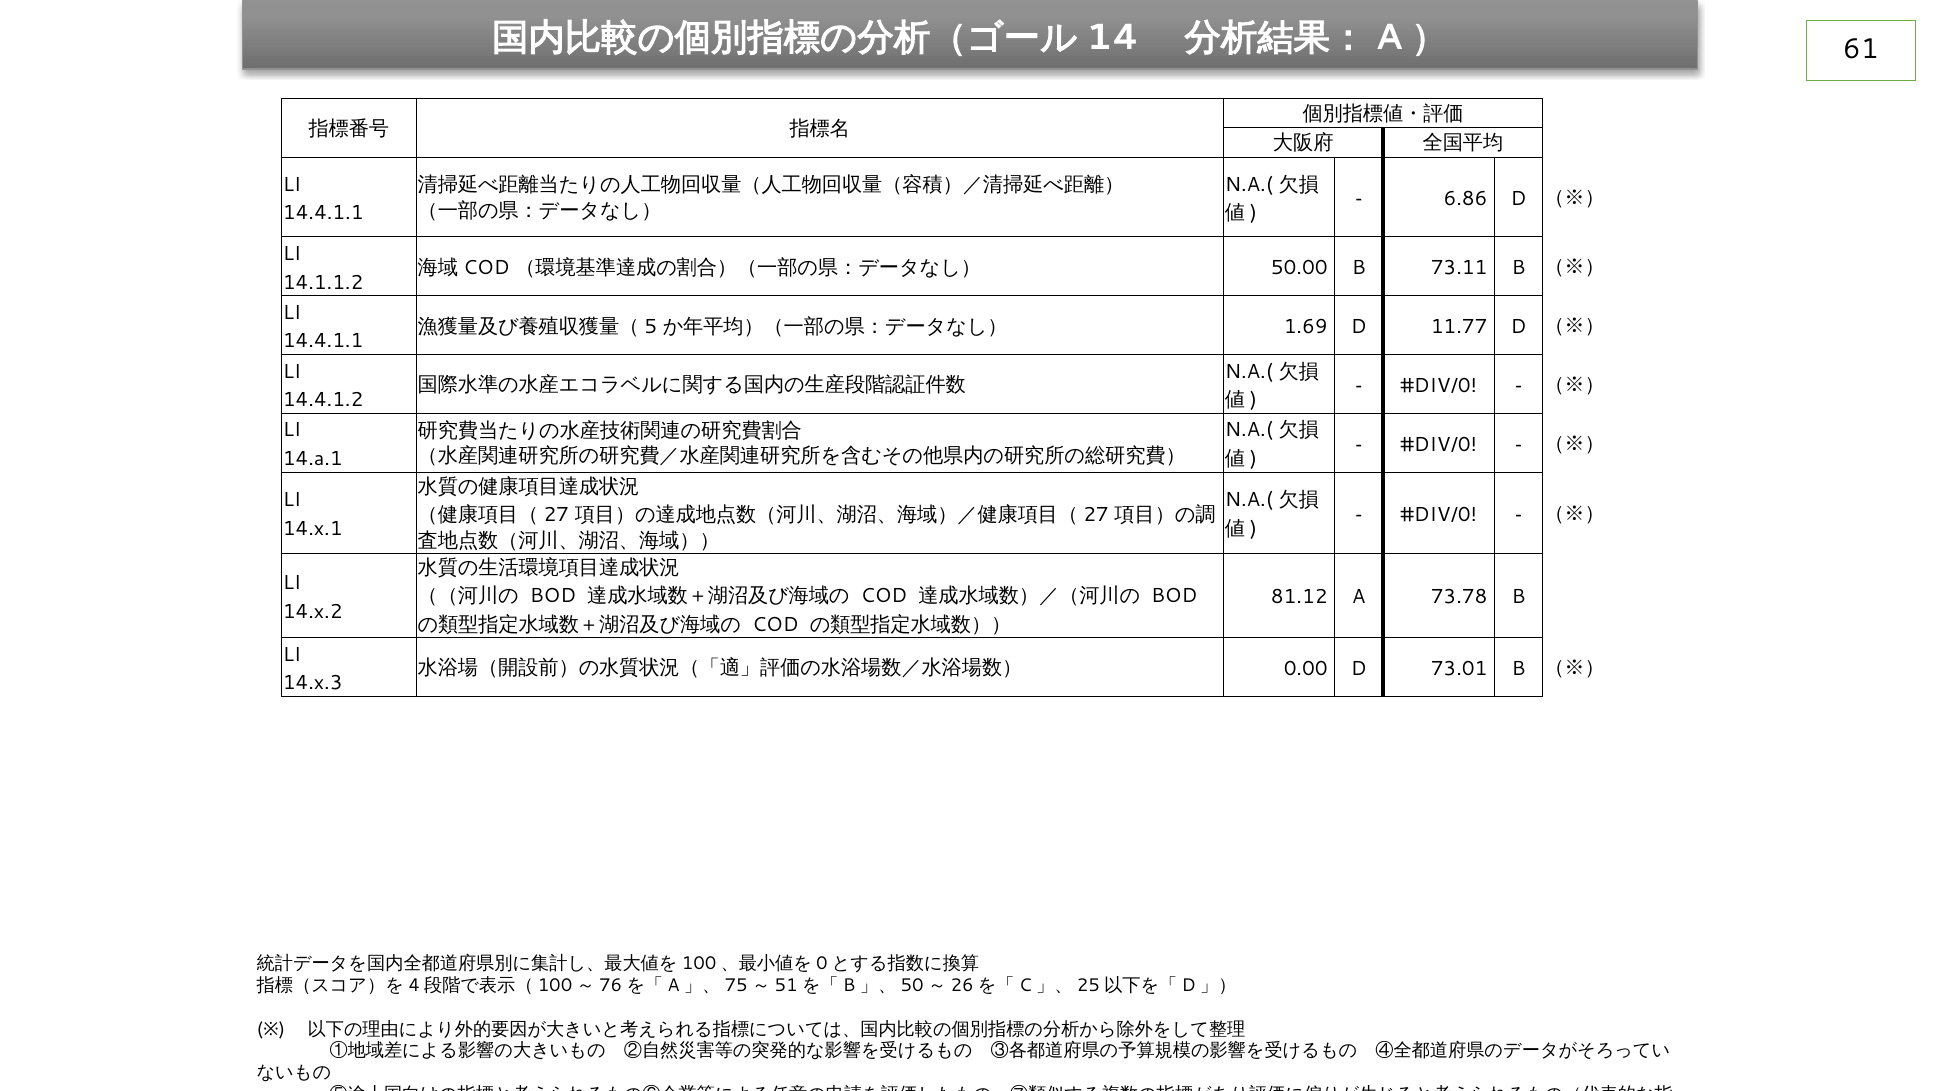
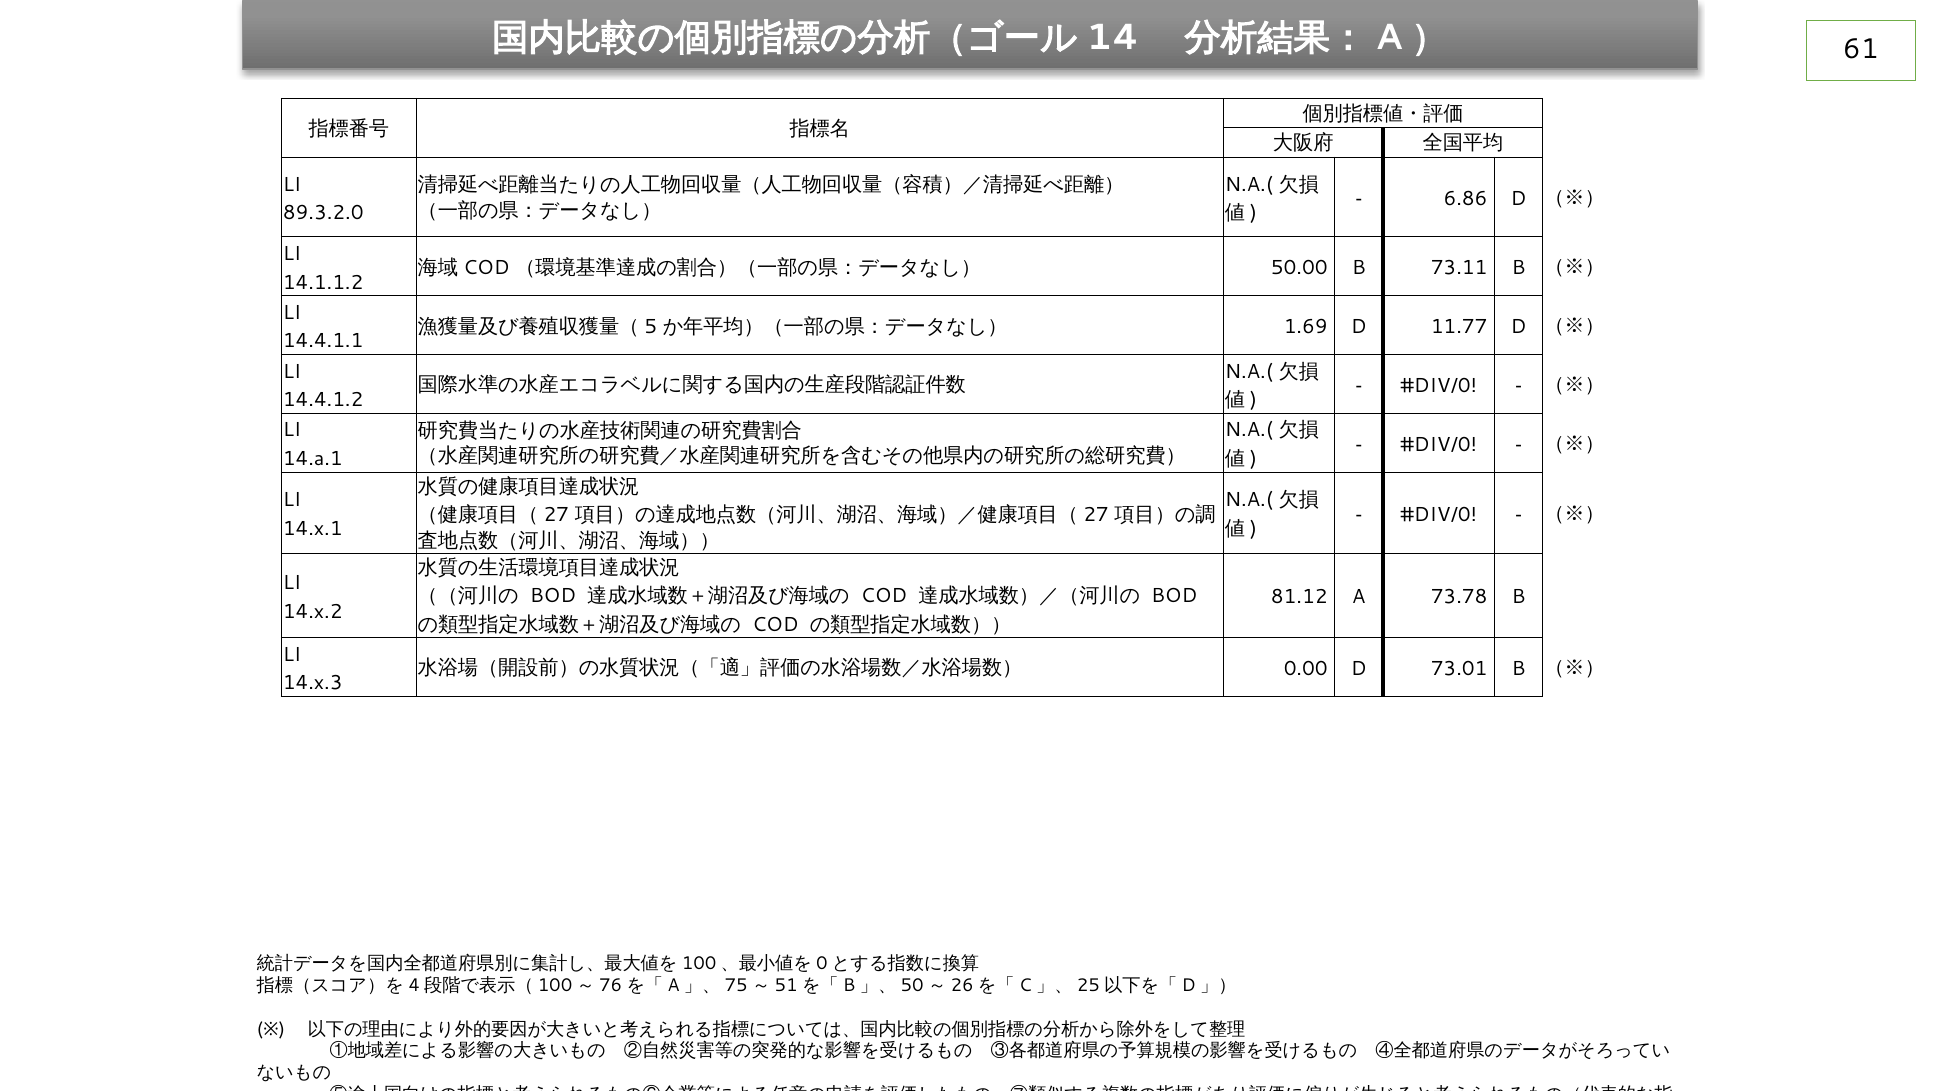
14.4.1.1: 14.4.1.1 -> 89.3.2.0 (323, 213)
